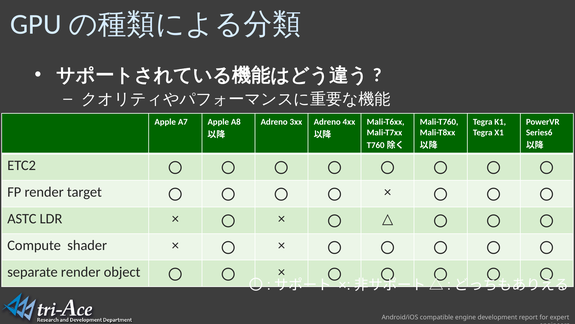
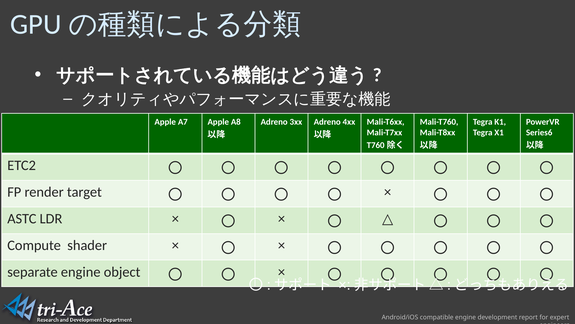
separate render: render -> engine (81, 272)
